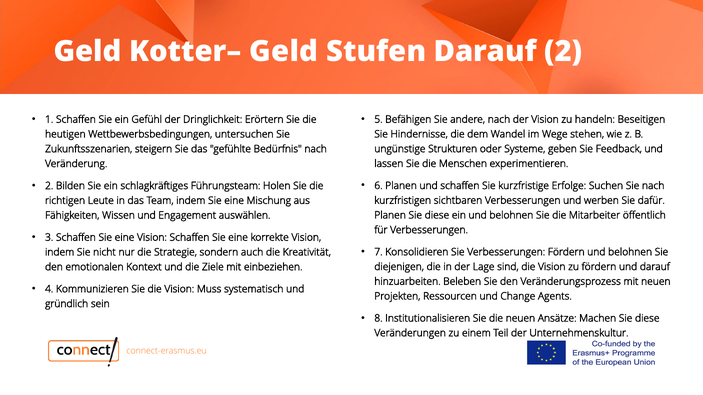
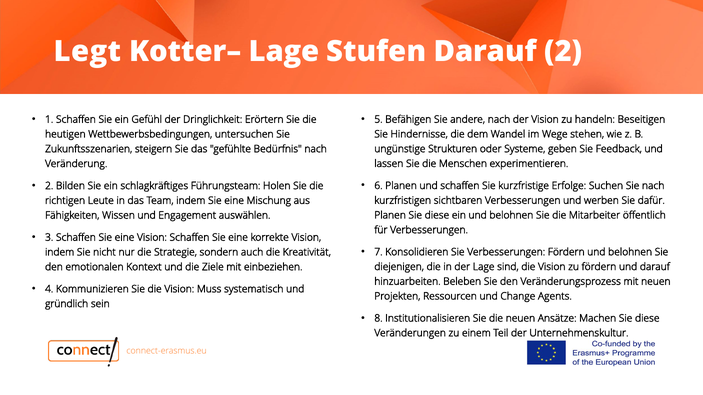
Geld: Geld -> Legt (87, 52)
Kotter– Geld: Geld -> Lage (284, 52)
